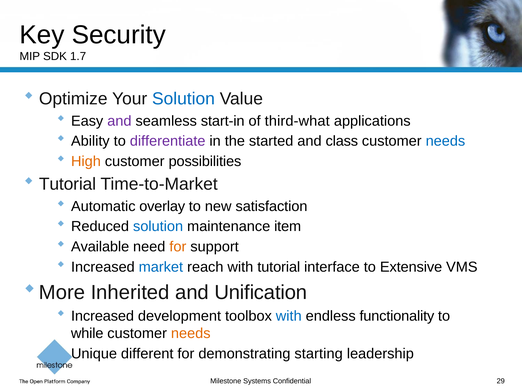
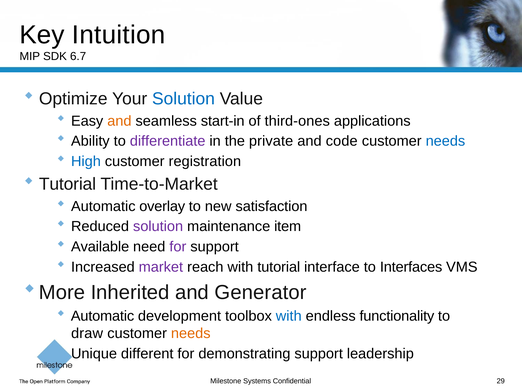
Security: Security -> Intuition (119, 35)
1.7: 1.7 -> 6.7 (78, 56)
and colour: purple -> orange (119, 121)
third-what: third-what -> third-ones (297, 121)
started: started -> private (271, 141)
class: class -> code (342, 141)
High colour: orange -> blue (86, 162)
possibilities: possibilities -> registration (205, 162)
solution colour: blue -> purple (158, 227)
for colour: orange -> purple (178, 247)
market colour: blue -> purple (161, 267)
Extensive: Extensive -> Interfaces (411, 267)
Unification: Unification -> Generator (261, 293)
Increased: Increased -> Automatic (103, 316)
while: while -> draw (87, 334)
demonstrating starting: starting -> support (319, 354)
